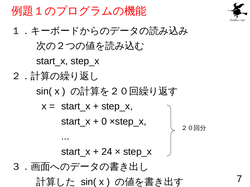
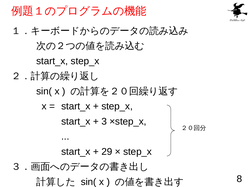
0: 0 -> 3 (104, 122)
24: 24 -> 29 (107, 152)
7: 7 -> 8 (239, 179)
